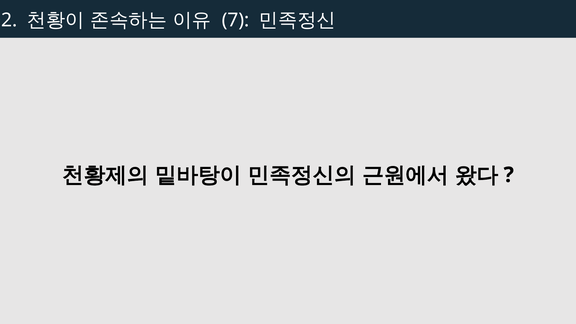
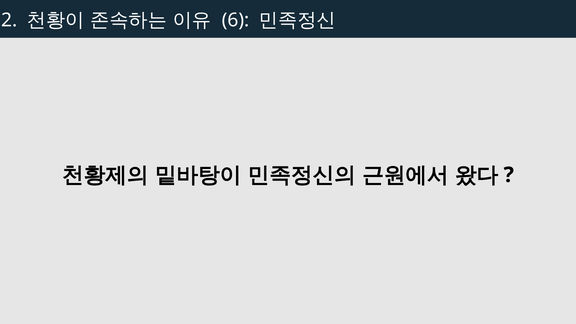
7: 7 -> 6 (236, 20)
